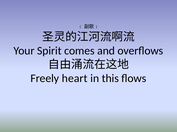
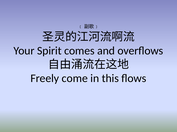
heart: heart -> come (75, 79)
